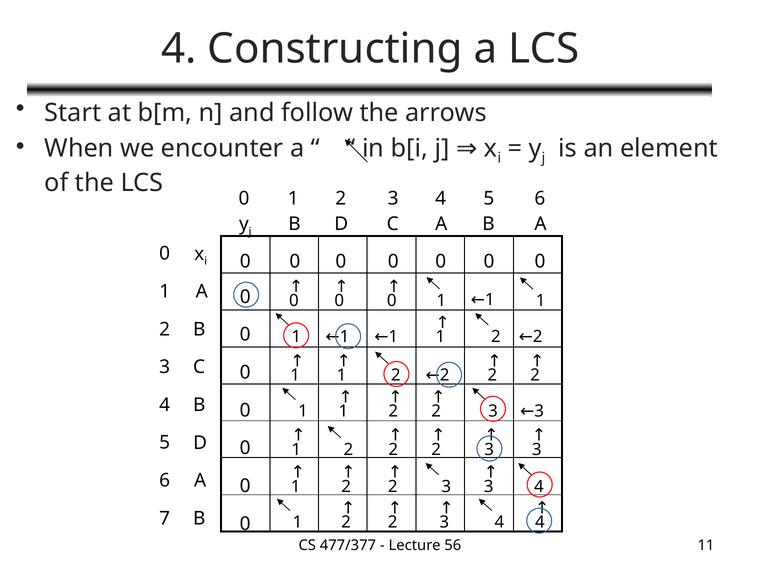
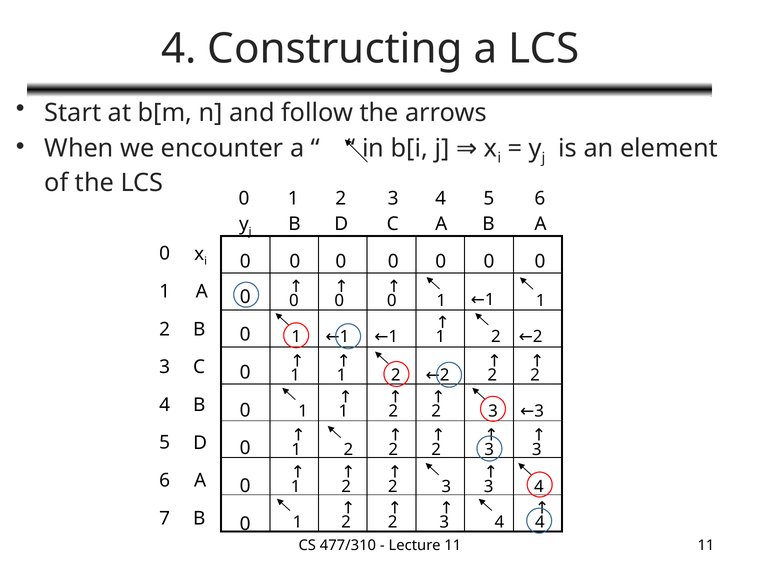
477/377: 477/377 -> 477/310 (348, 545)
Lecture 56: 56 -> 11 (453, 545)
